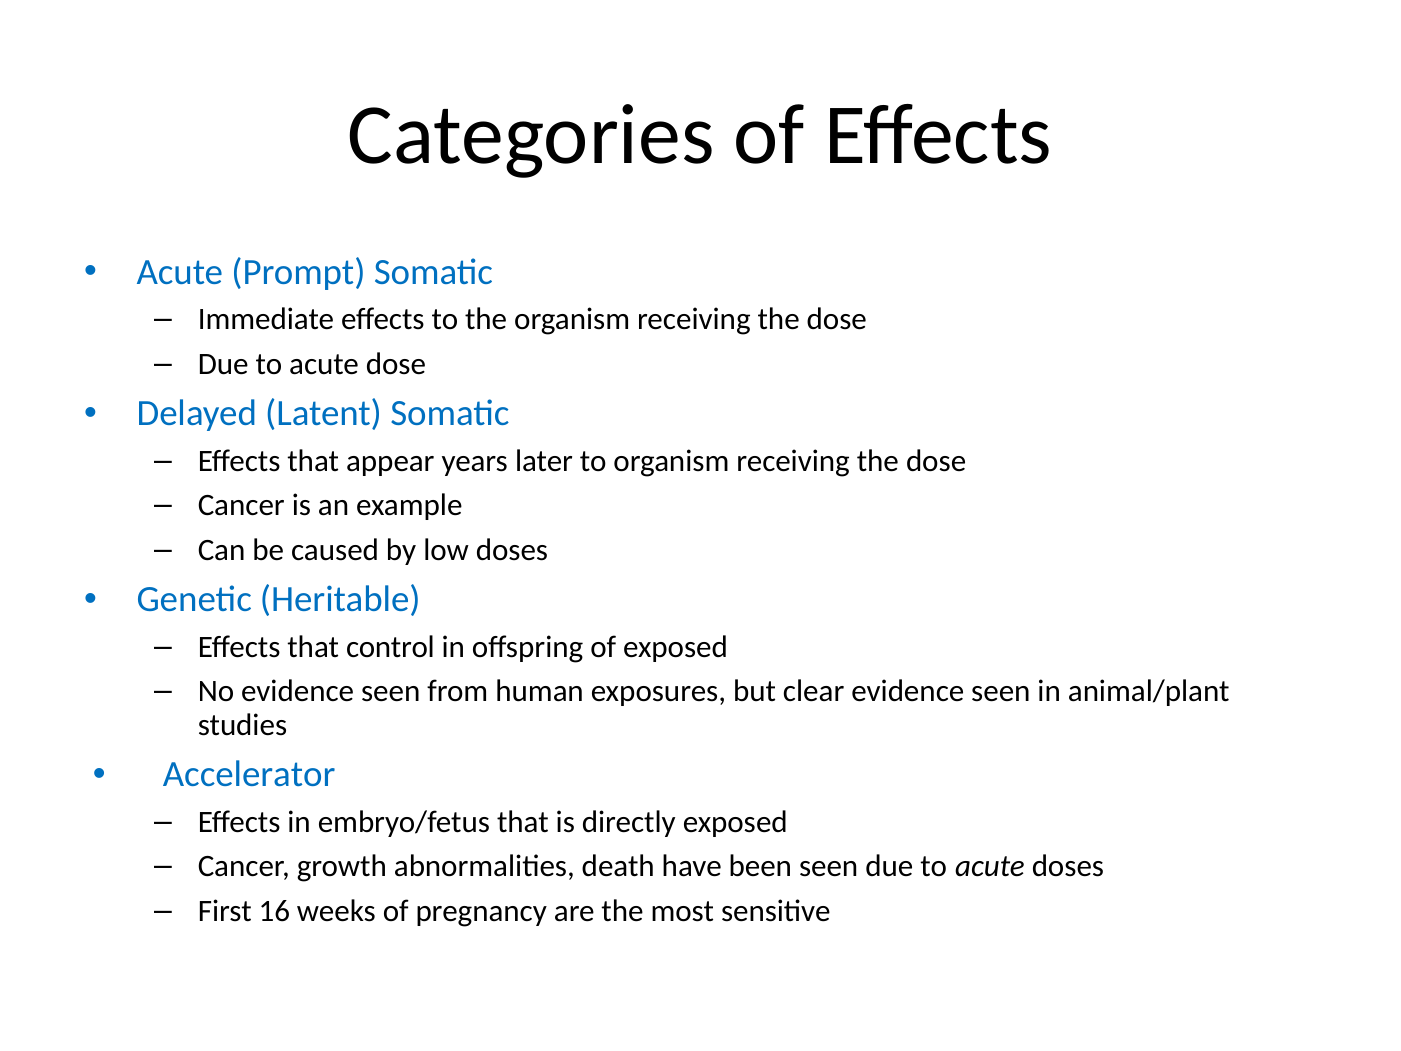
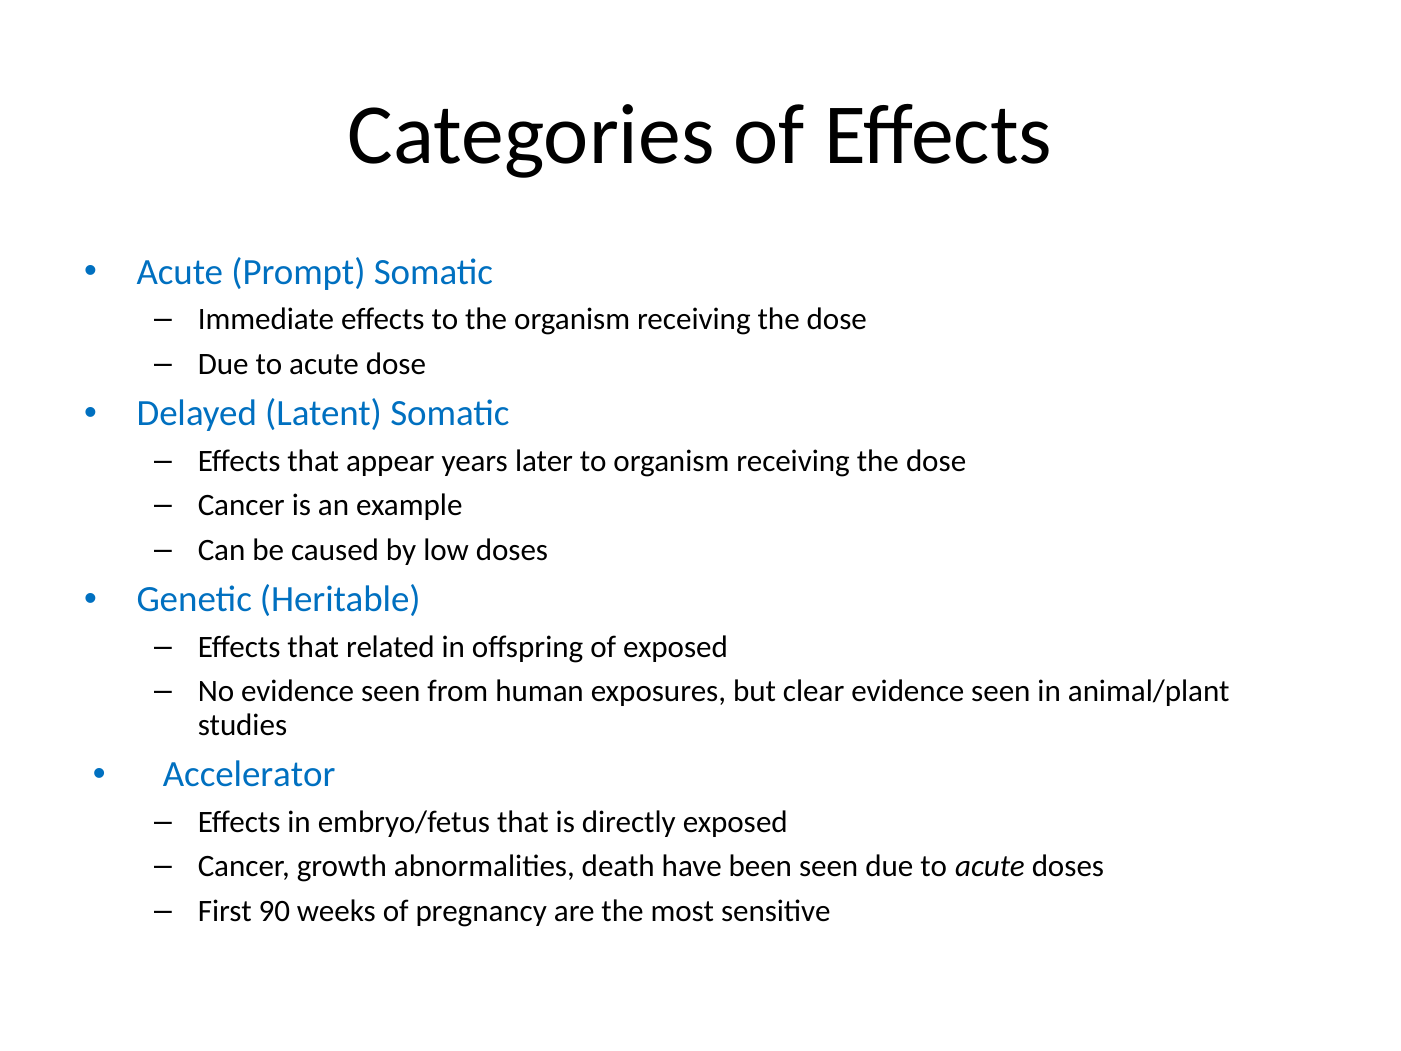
control: control -> related (390, 647)
16: 16 -> 90 (274, 911)
